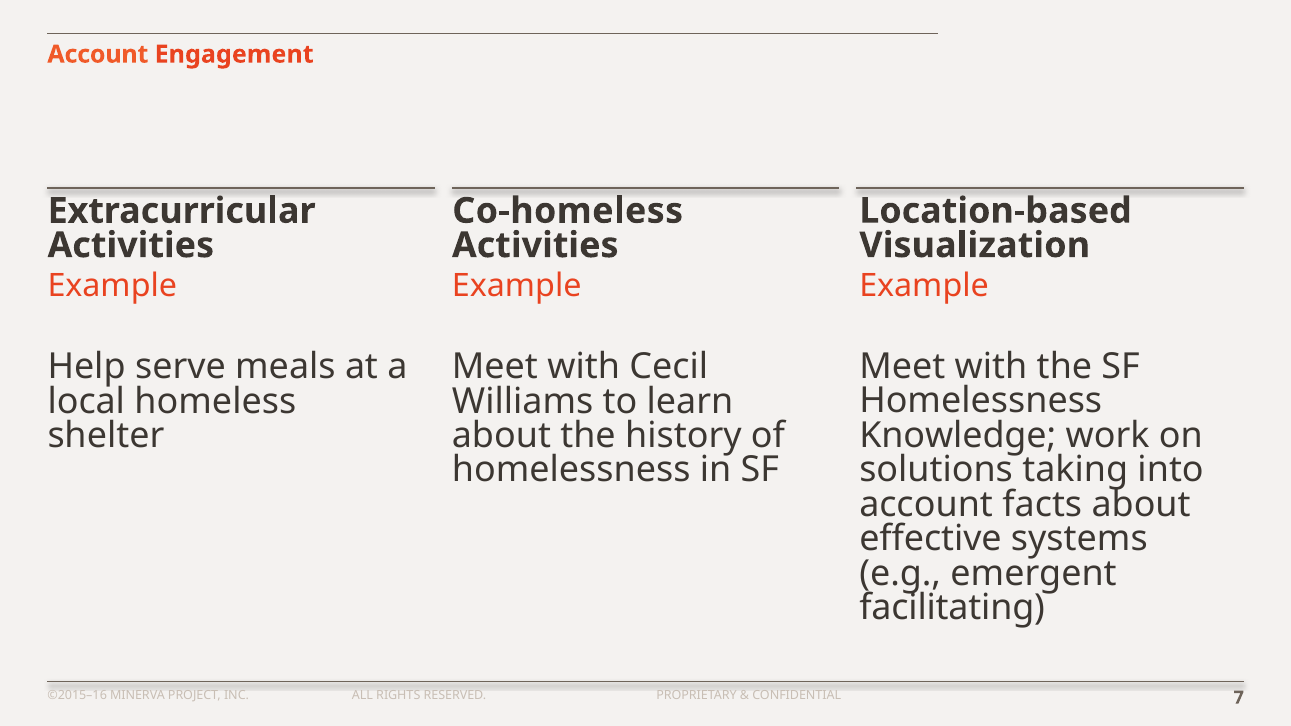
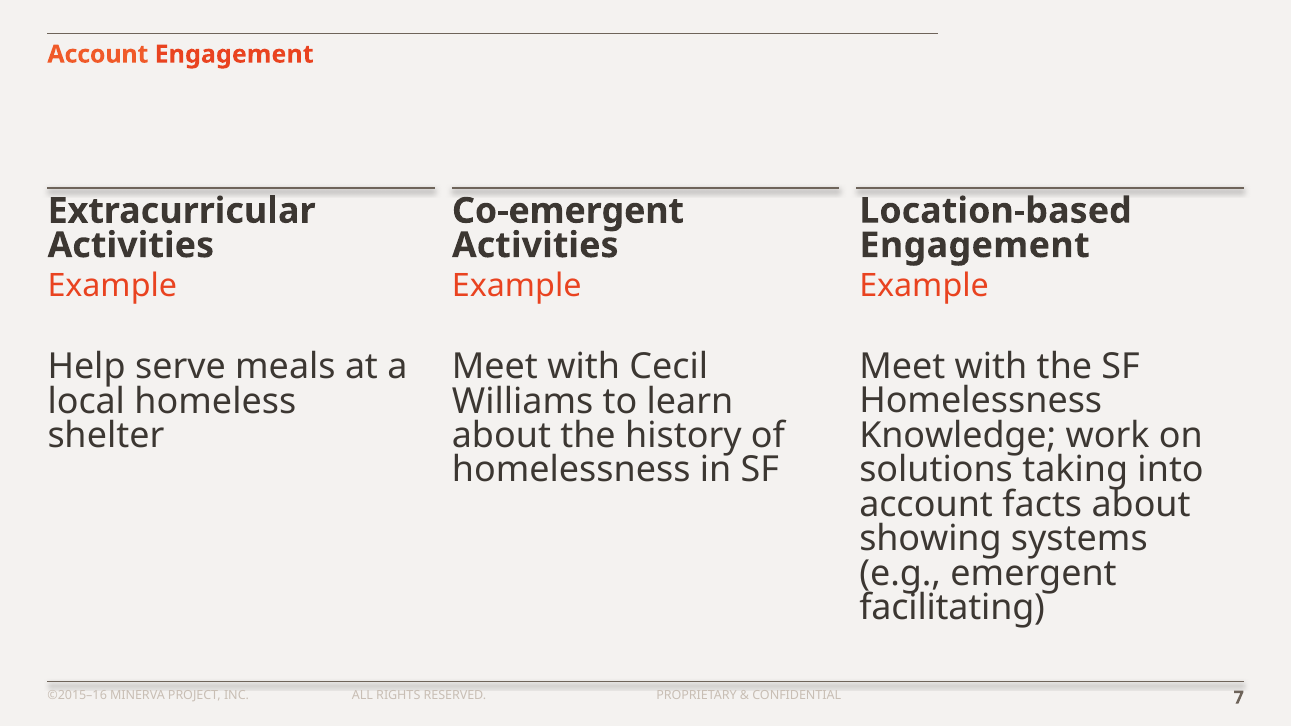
Co-homeless: Co-homeless -> Co-emergent (568, 211)
Visualization: Visualization -> Engagement (975, 245)
effective: effective -> showing (930, 539)
